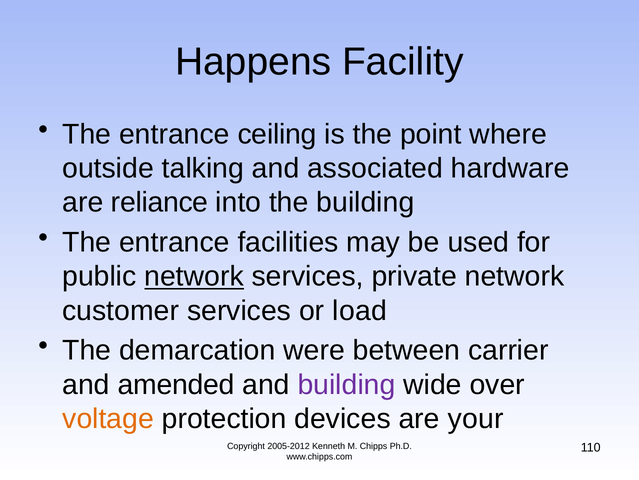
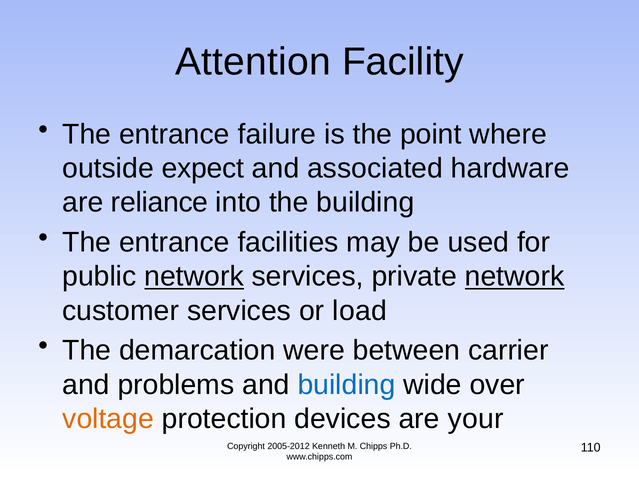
Happens: Happens -> Attention (253, 62)
ceiling: ceiling -> failure (277, 134)
talking: talking -> expect (203, 168)
network underline: none -> present (515, 276)
amended: amended -> problems (176, 384)
building colour: purple -> blue (346, 384)
